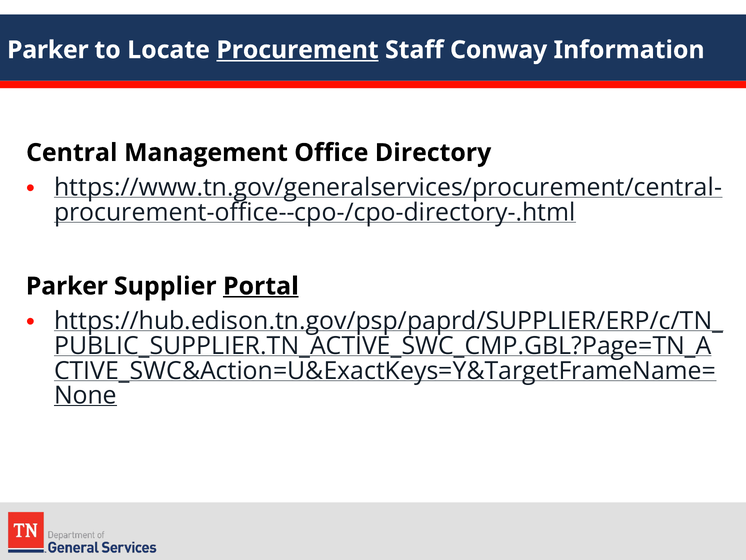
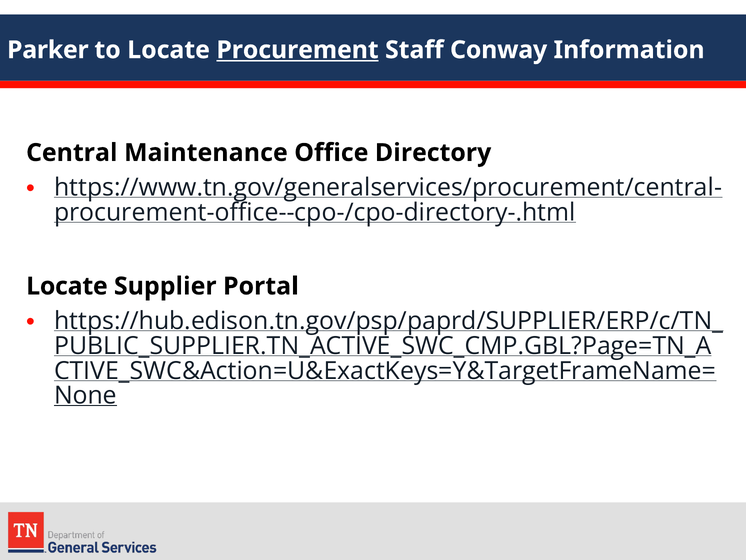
Management: Management -> Maintenance (206, 153)
Parker: Parker -> Locate (67, 286)
Portal underline: present -> none (261, 286)
